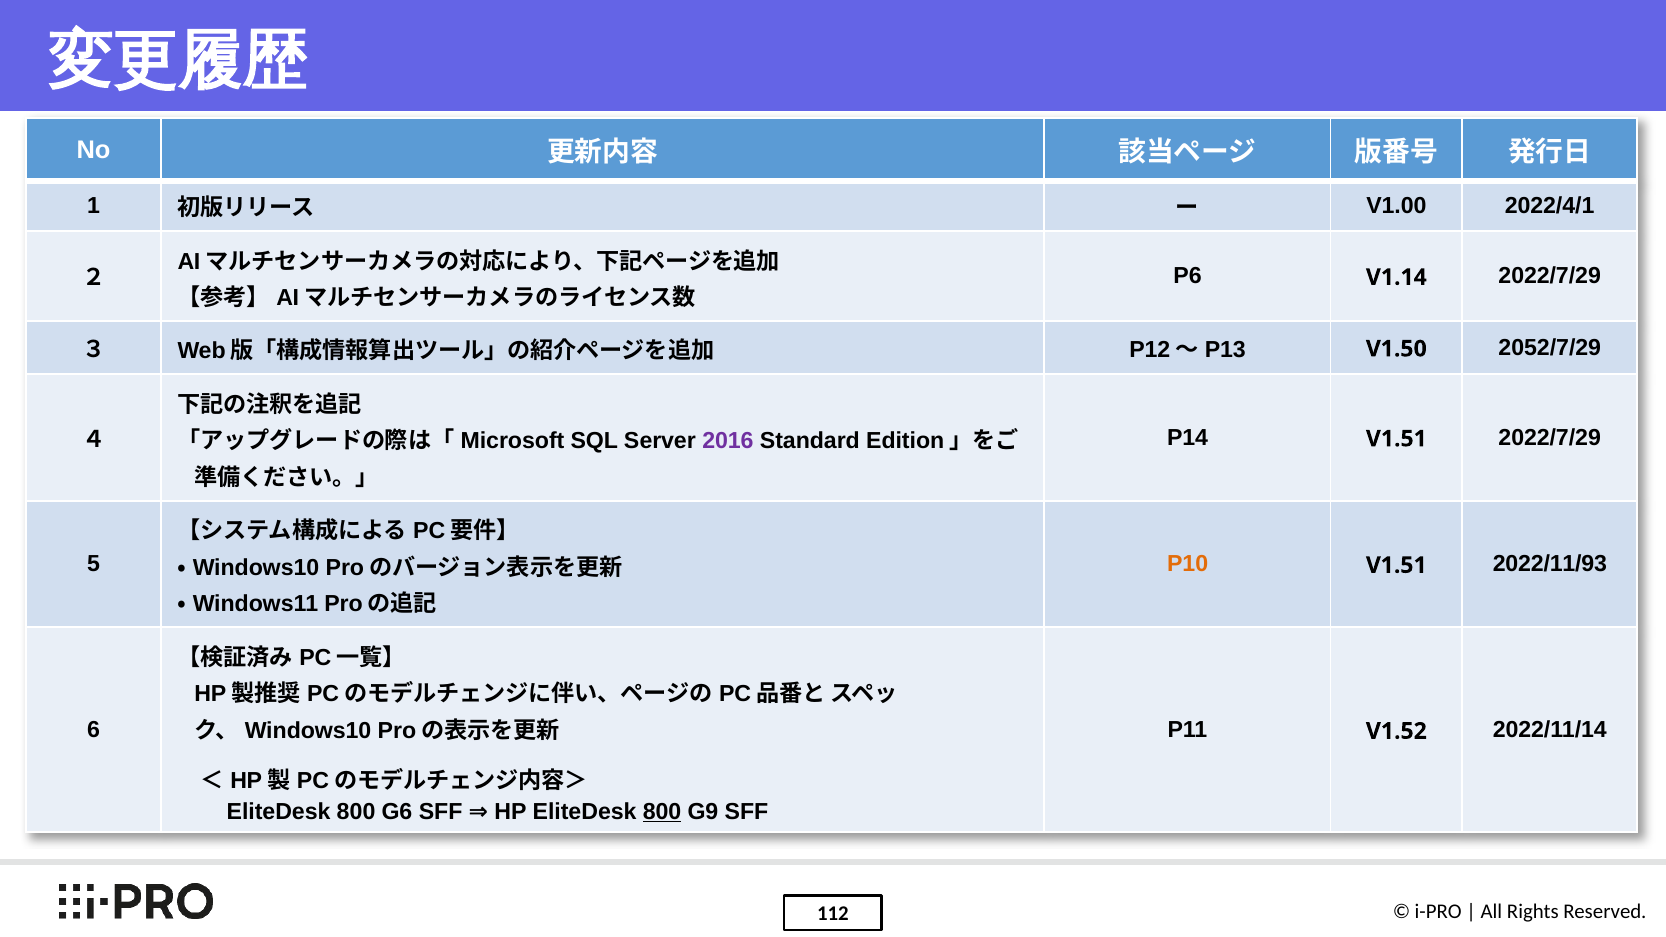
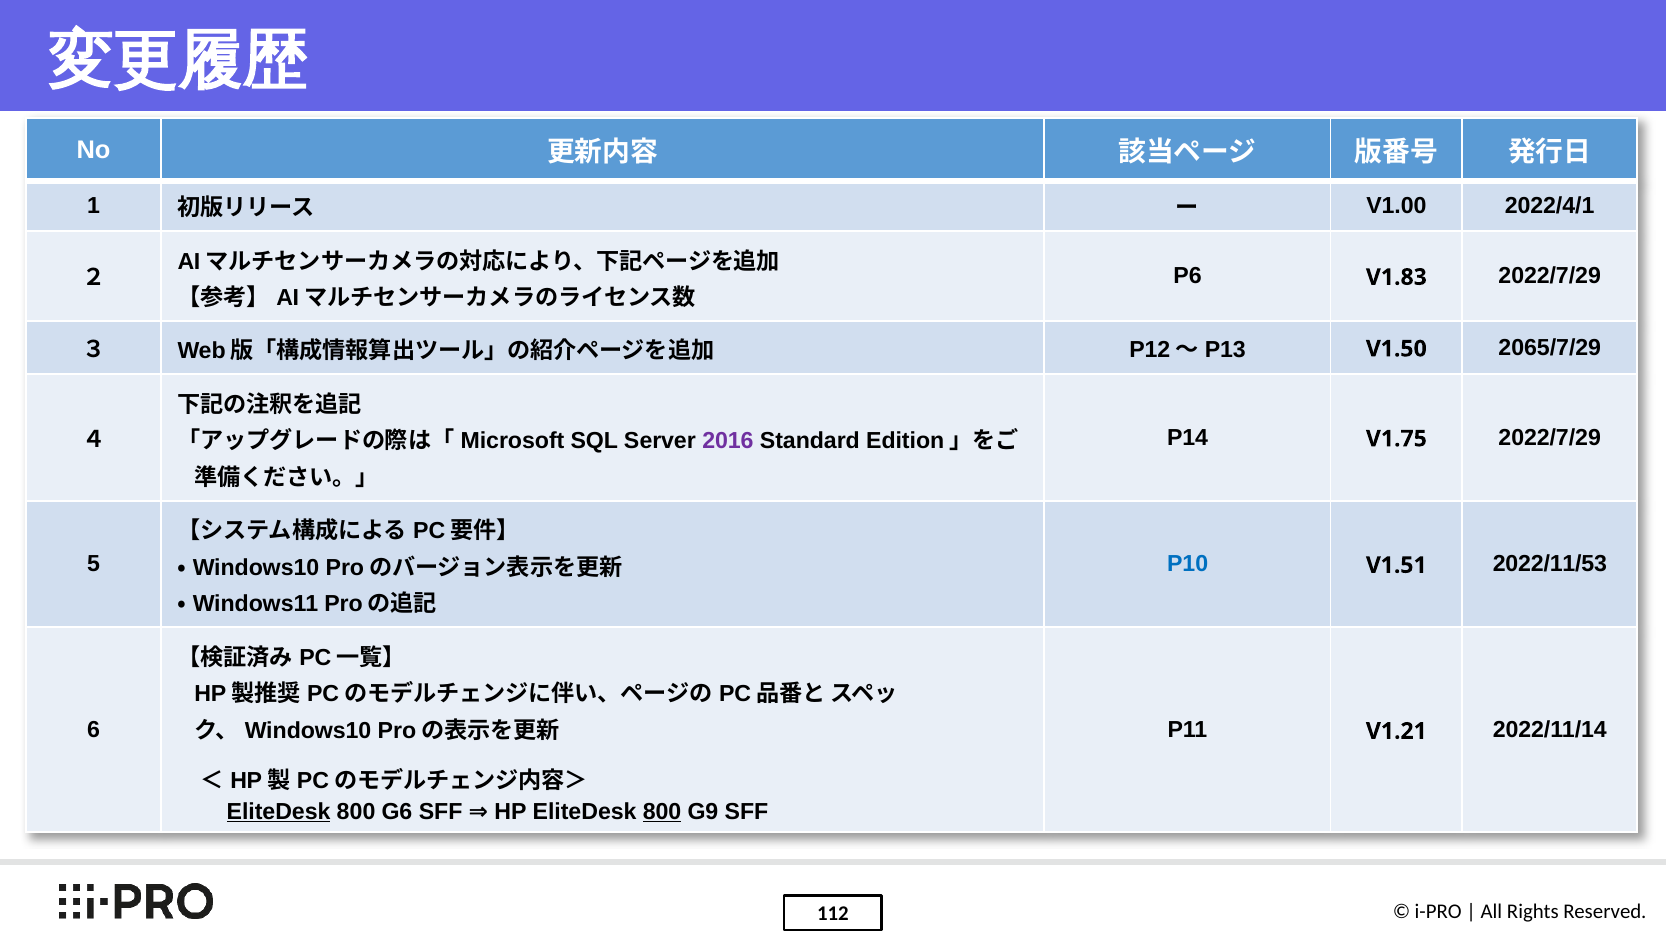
V1.14: V1.14 -> V1.83 (1396, 277)
2052/7/29: 2052/7/29 -> 2065/7/29 (1550, 348)
P14 V1.51: V1.51 -> V1.75 (1396, 439)
P10 colour: orange -> blue (1188, 564)
2022/11/93: 2022/11/93 -> 2022/11/53 (1550, 564)
V1.52: V1.52 -> V1.21 (1396, 731)
EliteDesk underline: none -> present (279, 812)
